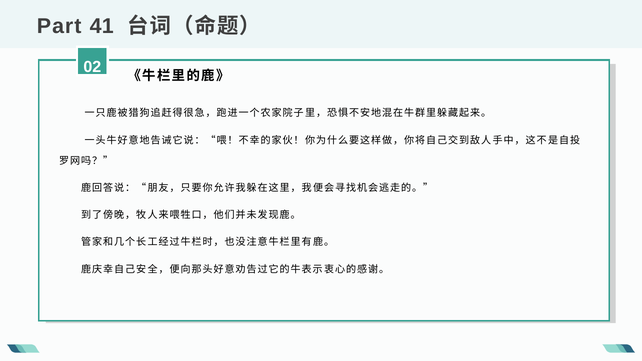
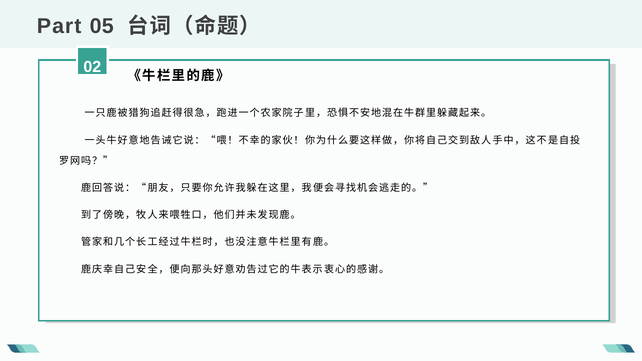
41: 41 -> 05 (102, 26)
